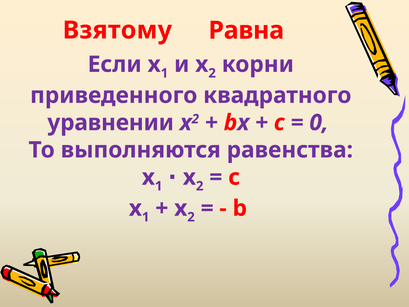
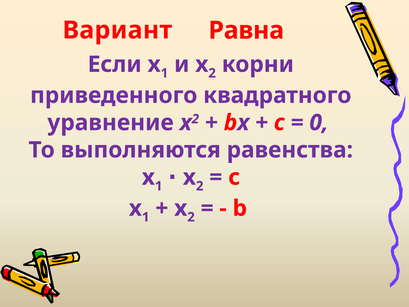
Взятому: Взятому -> Вариант (117, 30)
уравнении: уравнении -> уравнение (111, 123)
